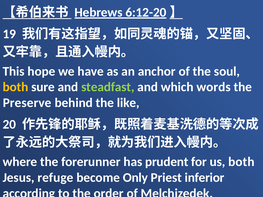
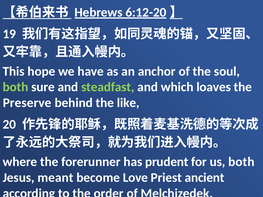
both colour: yellow -> light green (15, 87)
words: words -> loaves (214, 87)
refuge: refuge -> meant (55, 178)
Only: Only -> Love (135, 178)
inferior: inferior -> ancient (205, 178)
